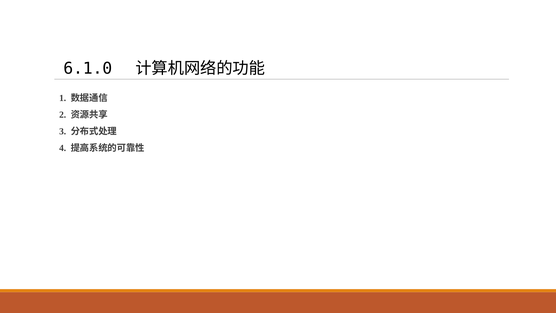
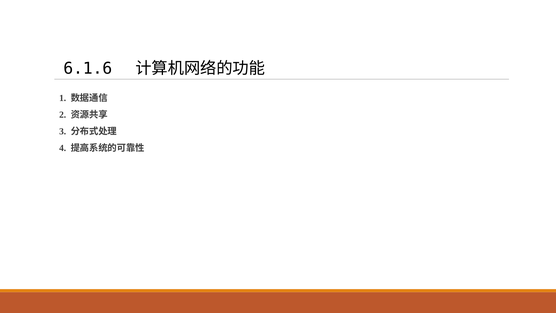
6.1.0: 6.1.0 -> 6.1.6 (88, 69)
